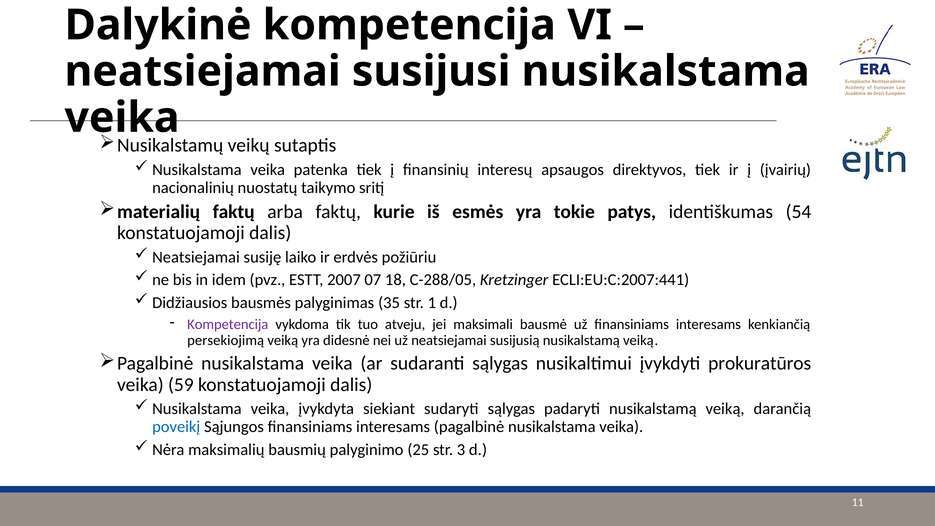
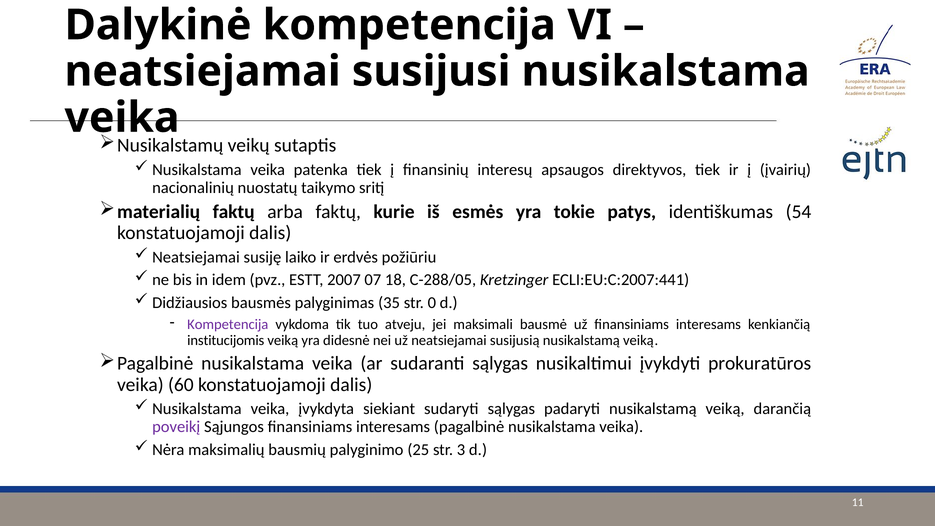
1: 1 -> 0 (432, 303)
persekiojimą: persekiojimą -> institucijomis (226, 340)
59: 59 -> 60 (181, 385)
poveikį colour: blue -> purple (176, 427)
